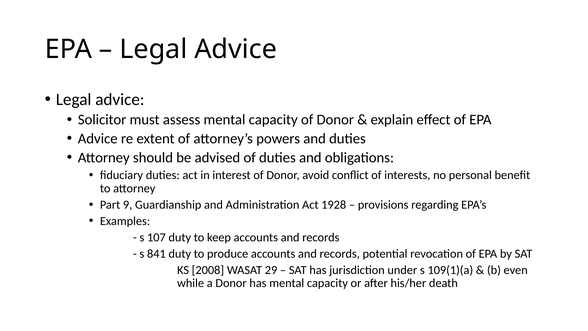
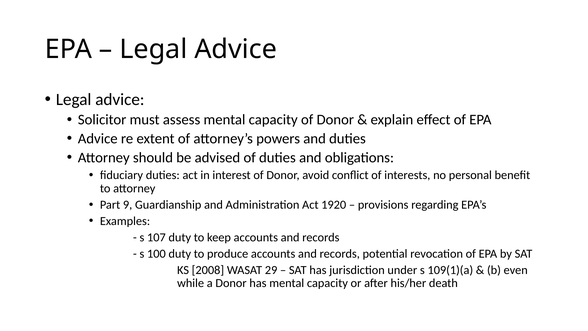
1928: 1928 -> 1920 (334, 205)
841: 841 -> 100 (156, 254)
